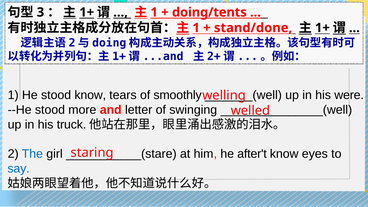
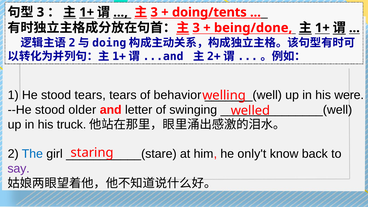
1: 1 -> 3 (154, 12)
1: 1 -> 3 (196, 28)
stand/done: stand/done -> being/done (253, 28)
stood know: know -> tears (90, 95)
smoothly: smoothly -> behavior (177, 95)
more: more -> older (82, 110)
after't: after't -> only't (252, 154)
eyes: eyes -> back (315, 154)
say colour: blue -> purple (19, 169)
